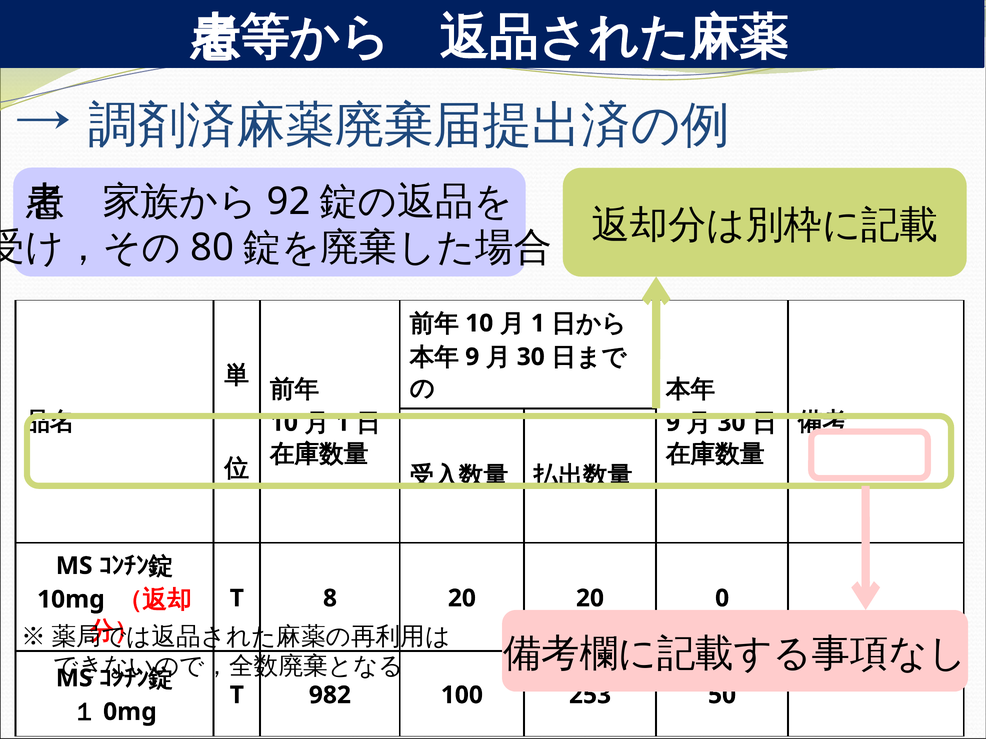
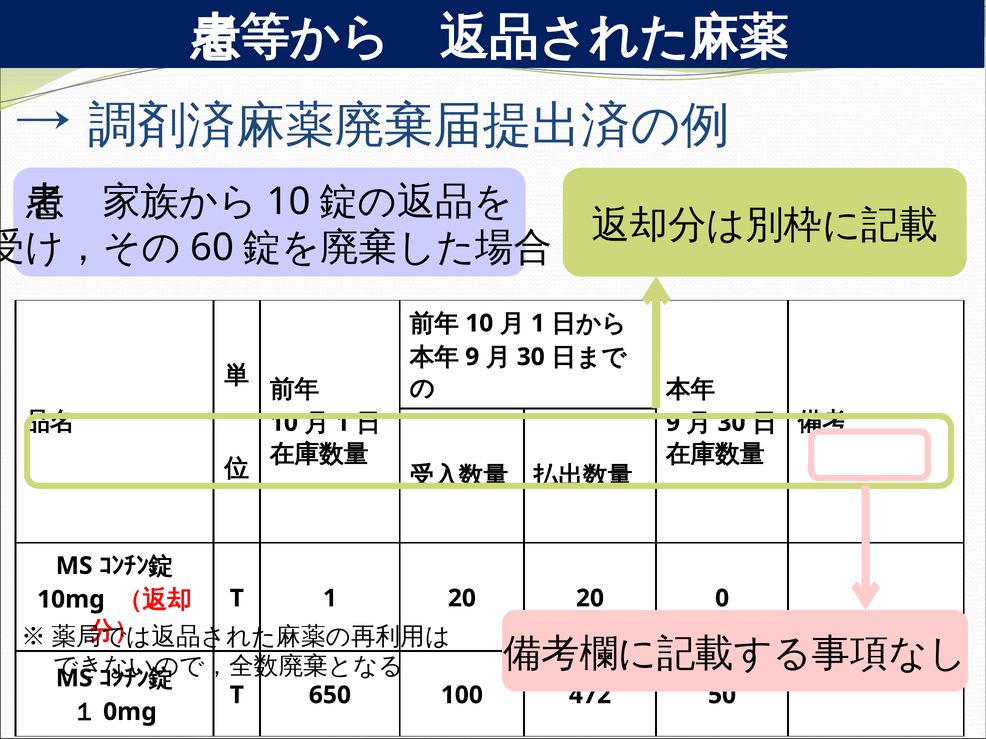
92: 92 -> 10 (289, 202)
80: 80 -> 60 (212, 248)
T 8: 8 -> 1 (330, 599)
982: 982 -> 650 (330, 696)
253: 253 -> 472 (590, 696)
